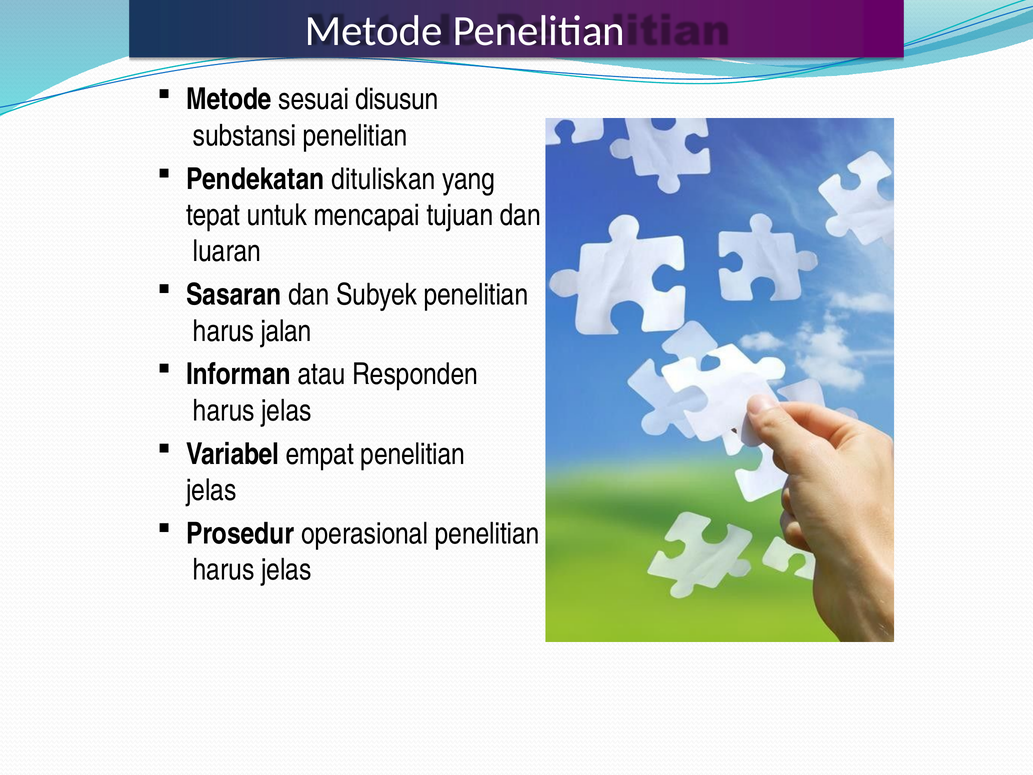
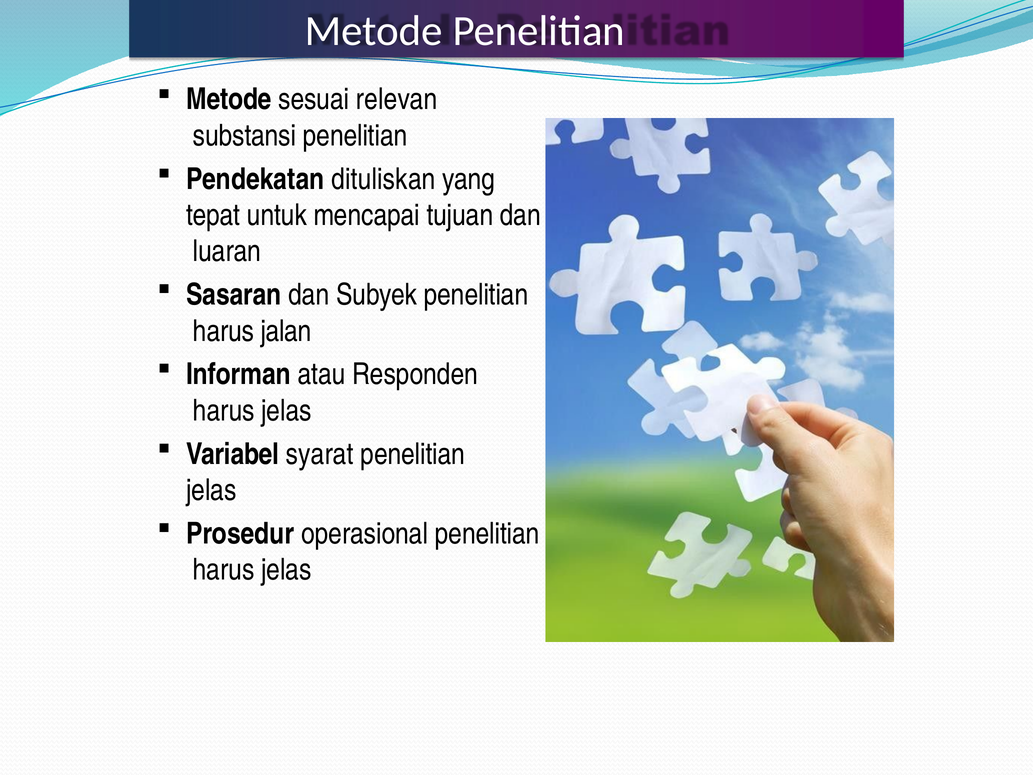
disusun: disusun -> relevan (397, 99)
empat: empat -> syarat (320, 454)
